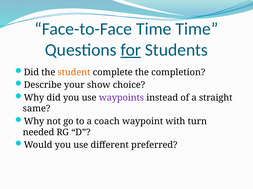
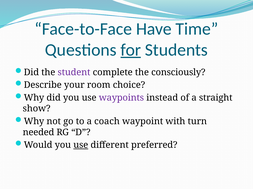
Face-to-Face Time: Time -> Have (154, 29)
student colour: orange -> purple (74, 72)
completion: completion -> consciously (178, 72)
show: show -> room (99, 85)
same: same -> show (37, 109)
use underline: none -> present (81, 146)
